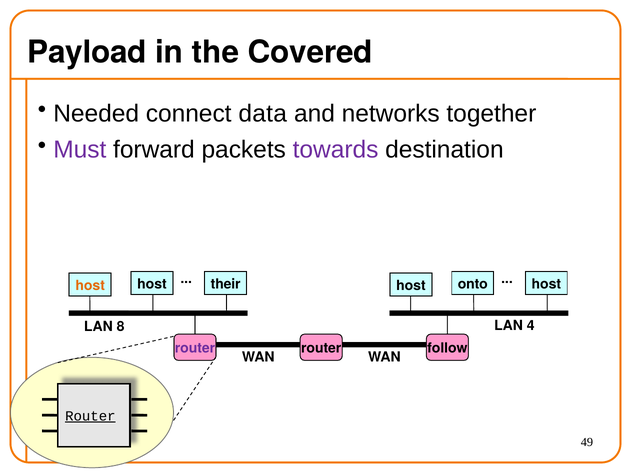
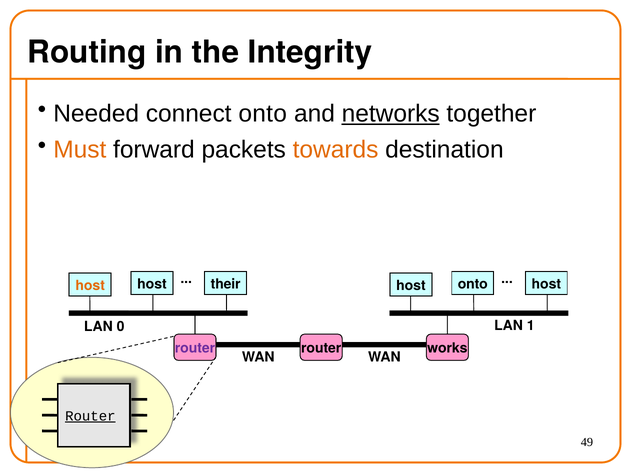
Payload: Payload -> Routing (87, 52)
Covered: Covered -> Integrity (310, 52)
connect data: data -> onto (263, 114)
networks underline: none -> present (391, 114)
Must colour: purple -> orange (80, 150)
towards colour: purple -> orange (336, 150)
4: 4 -> 1 (531, 326)
8: 8 -> 0 (121, 327)
follow: follow -> works (447, 348)
